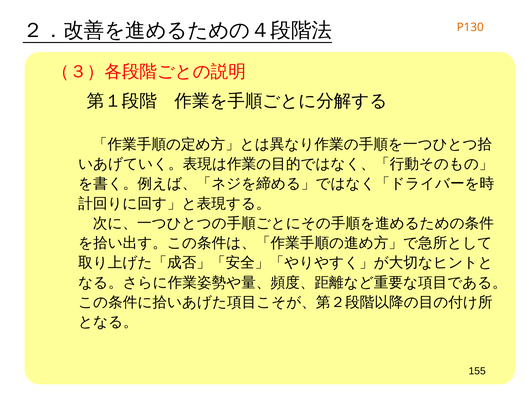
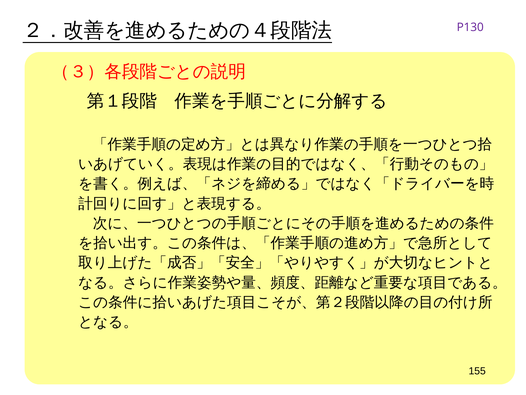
P130 colour: orange -> purple (470, 27)
